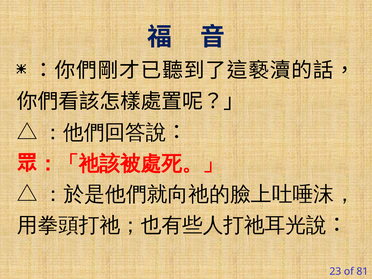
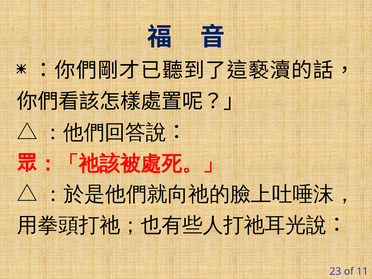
81: 81 -> 11 (362, 272)
